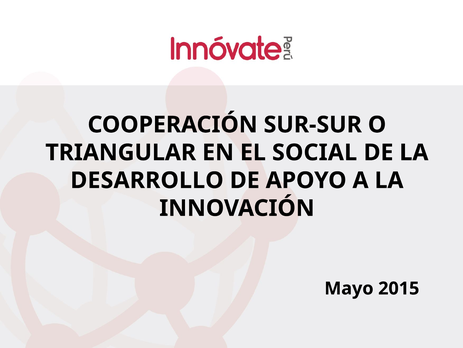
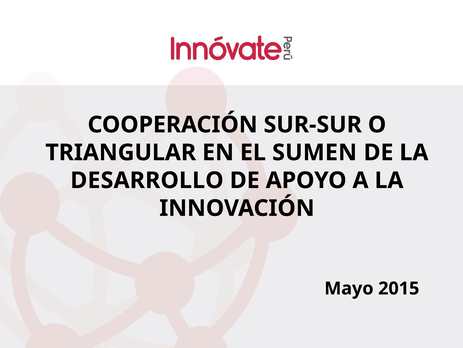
SOCIAL: SOCIAL -> SUMEN (315, 152)
